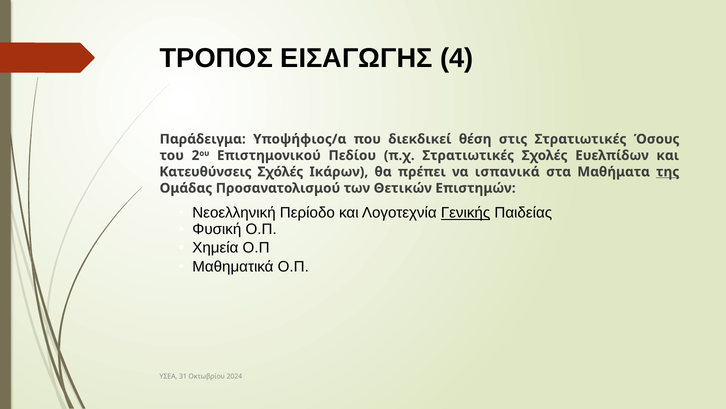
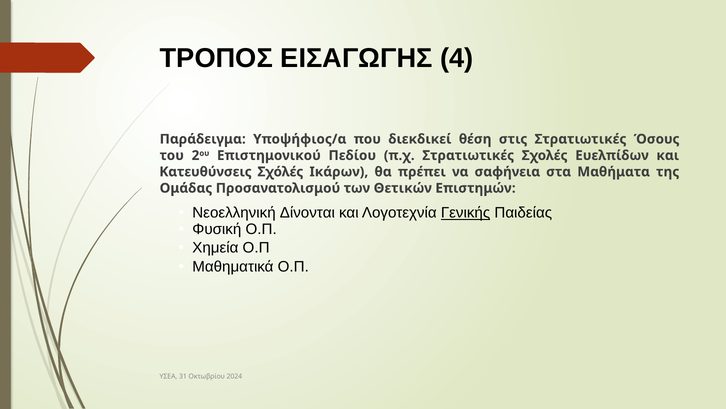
ισπανικά: ισπανικά -> σαφήνεια (507, 172)
της underline: present -> none (668, 172)
Περίοδο: Περίοδο -> Δίνονται (307, 213)
